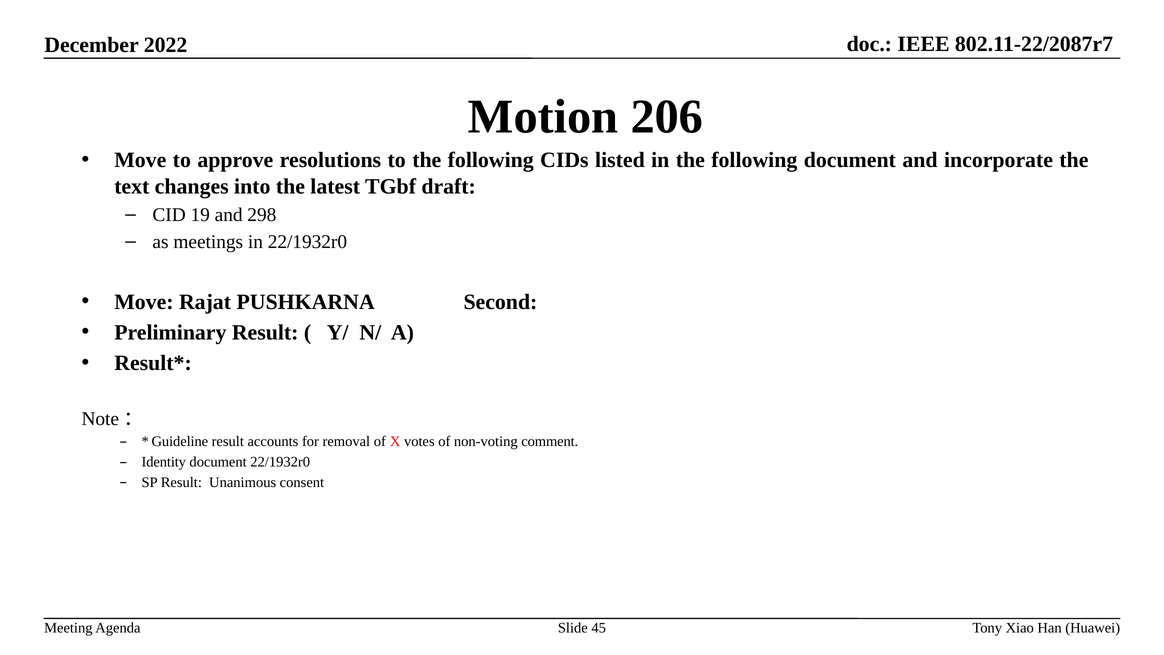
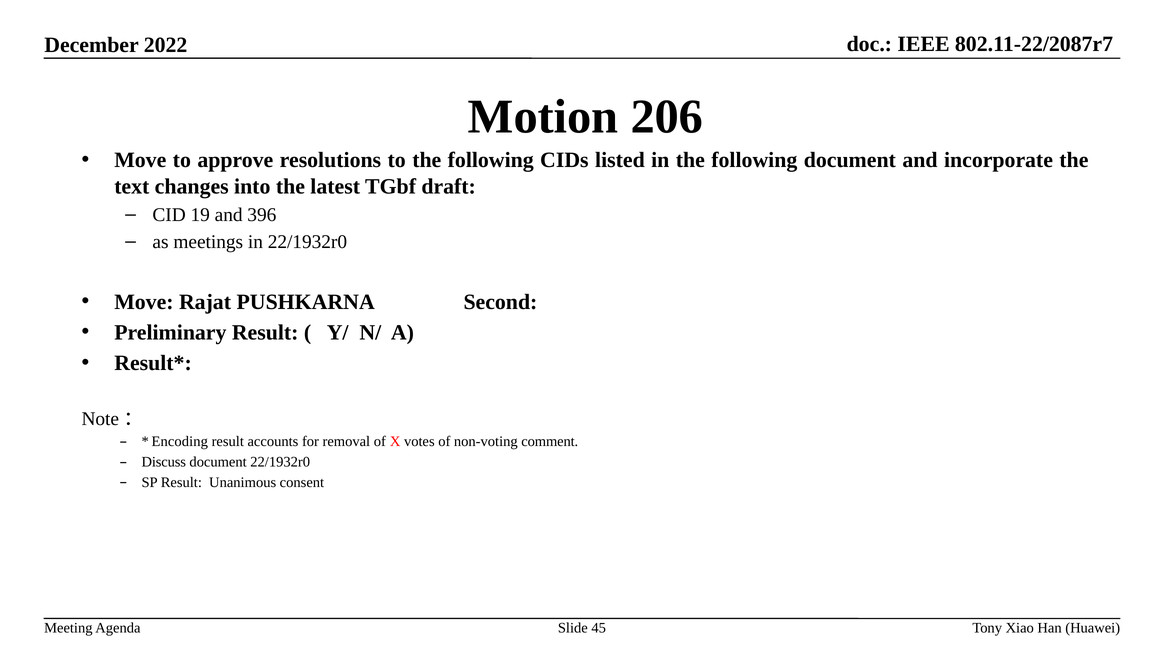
298: 298 -> 396 (262, 215)
Guideline: Guideline -> Encoding (180, 441)
Identity: Identity -> Discuss (164, 462)
